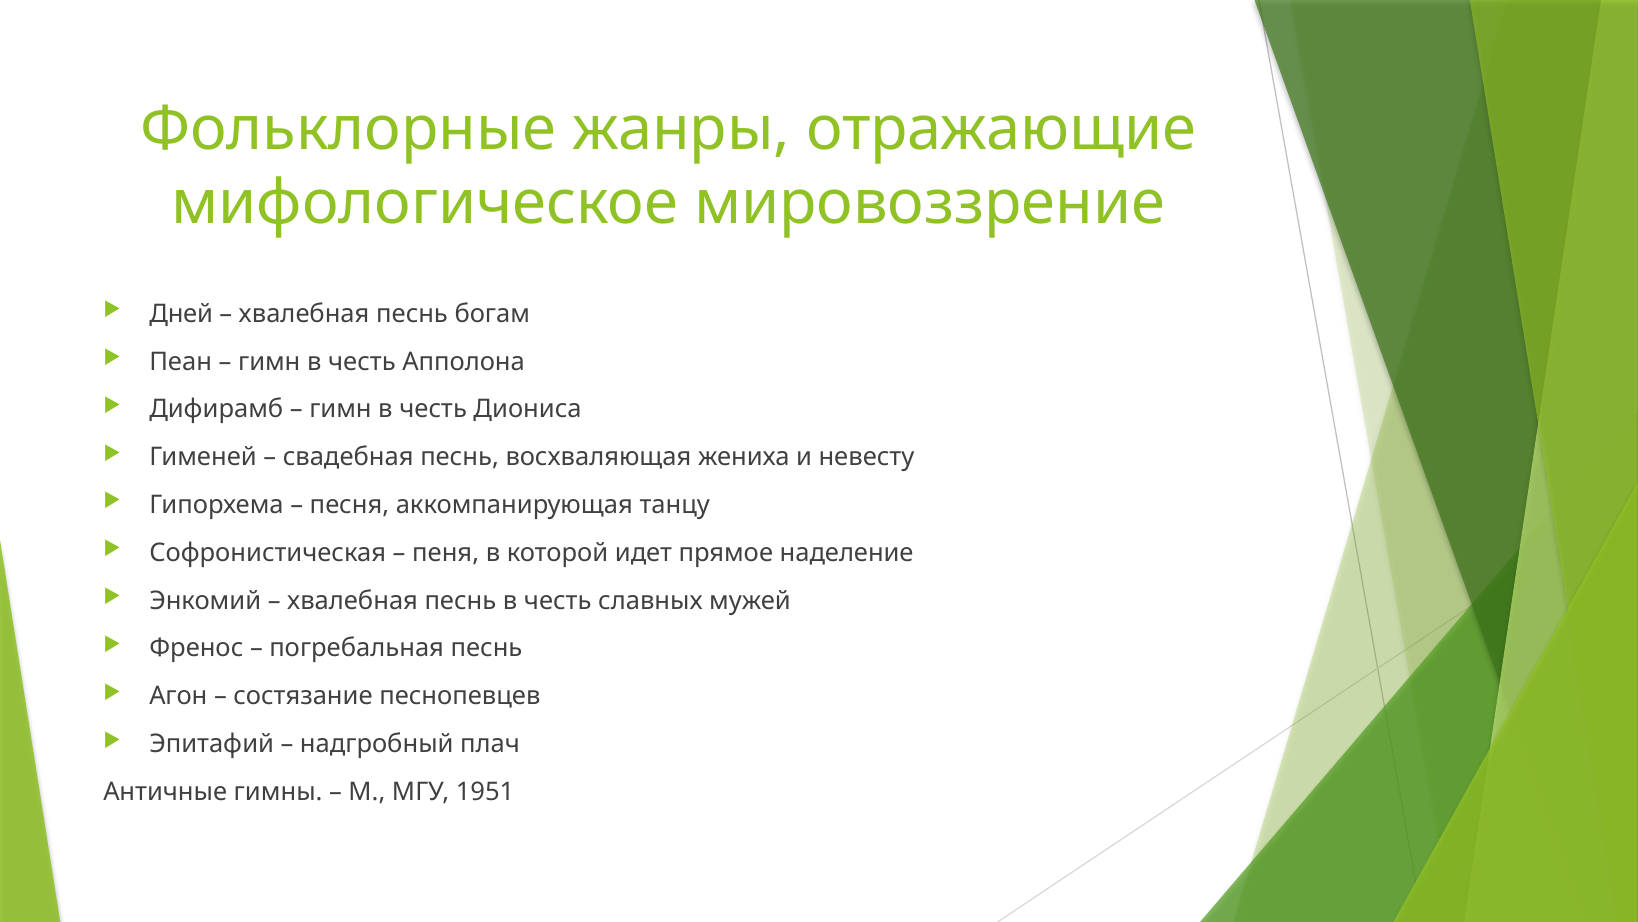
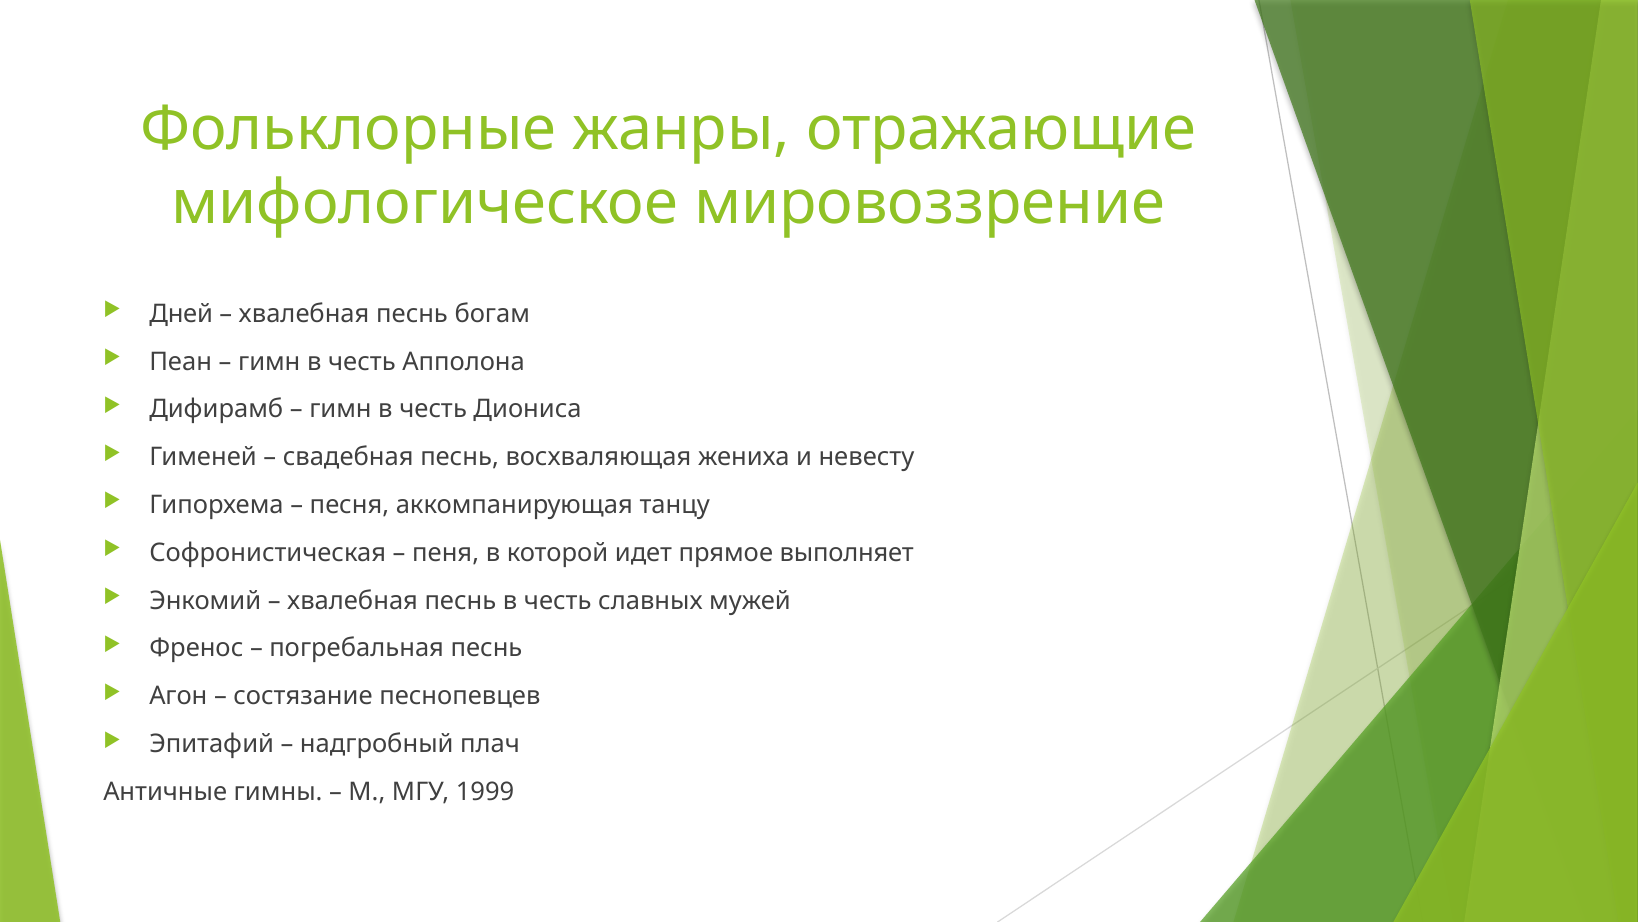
наделение: наделение -> выполняет (847, 553)
1951: 1951 -> 1999 (485, 791)
